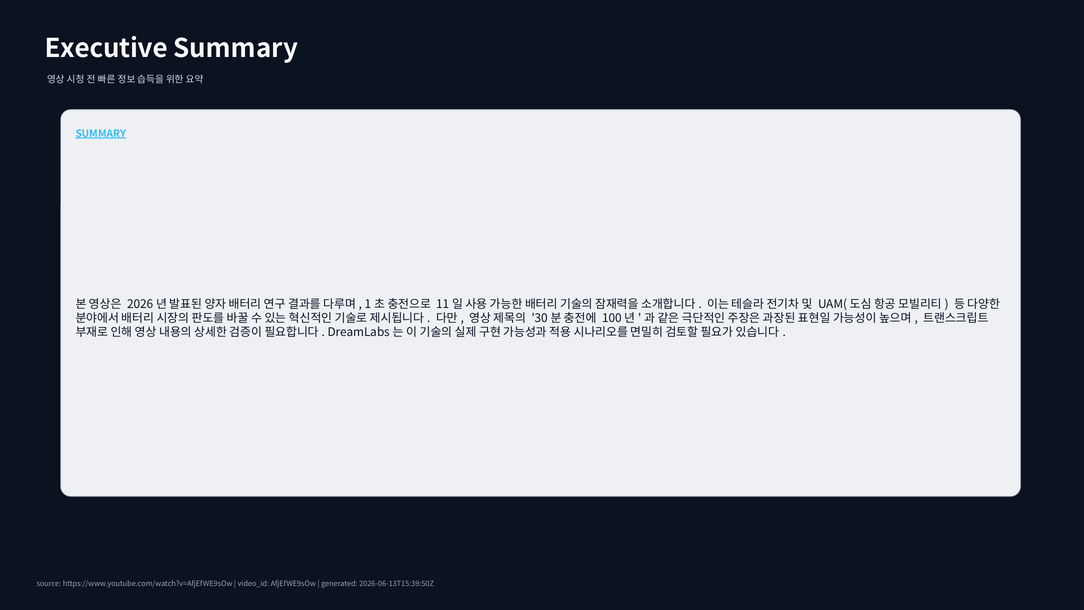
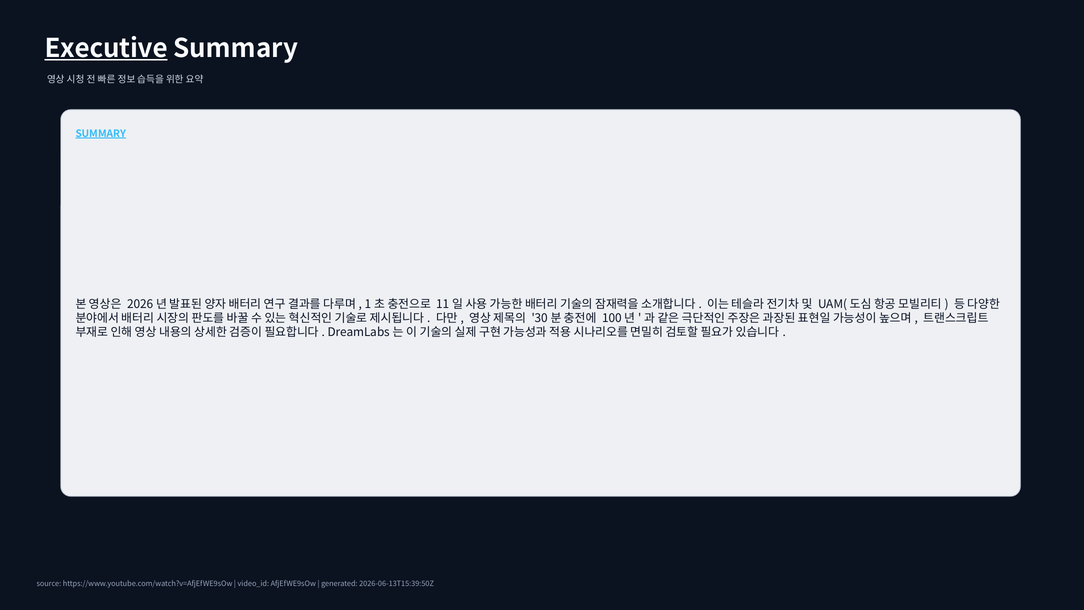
Executive underline: none -> present (106, 49)
